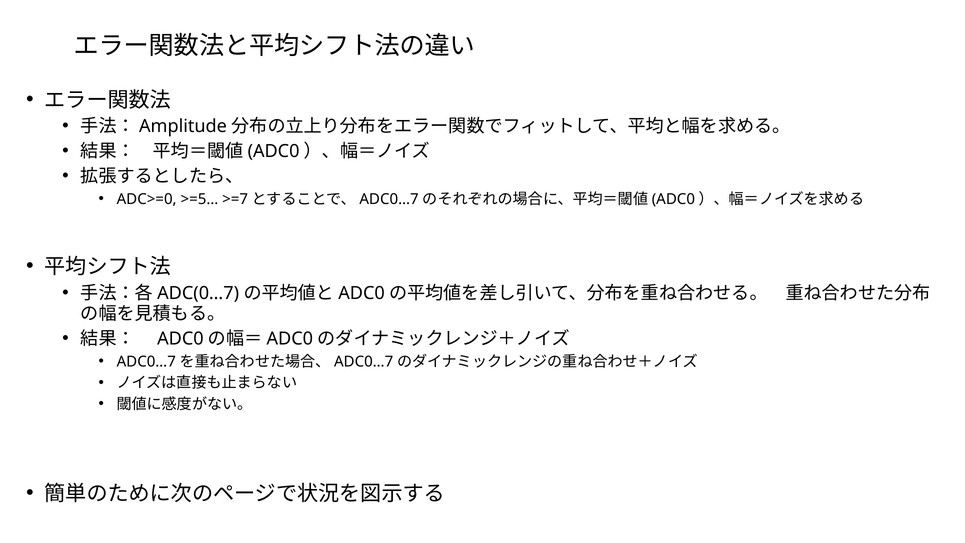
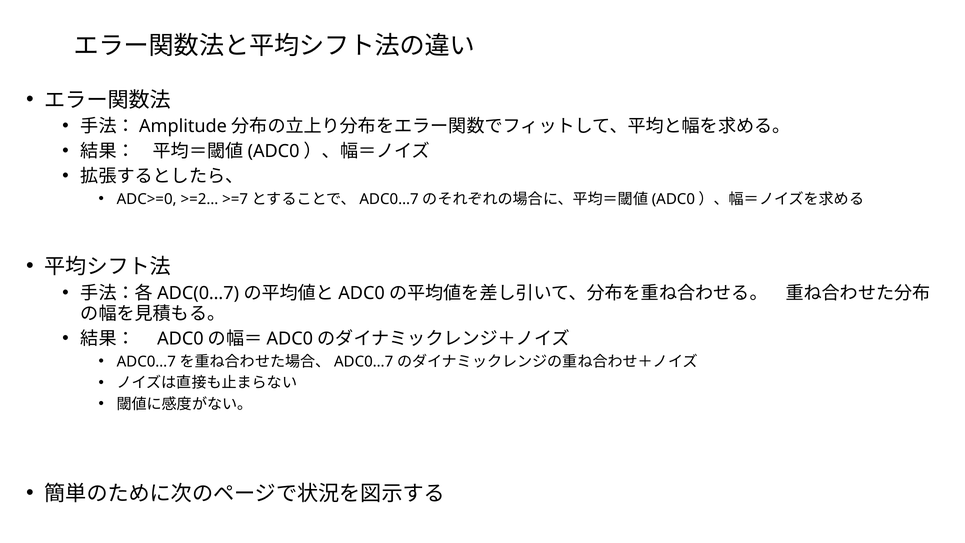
>=5…: >=5… -> >=2… (199, 199)
